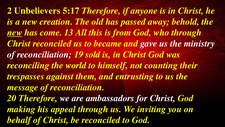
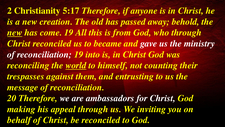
Unbelievers: Unbelievers -> Christianity (37, 11)
come 13: 13 -> 19 (69, 33)
sold: sold -> into (93, 54)
world underline: none -> present (76, 65)
